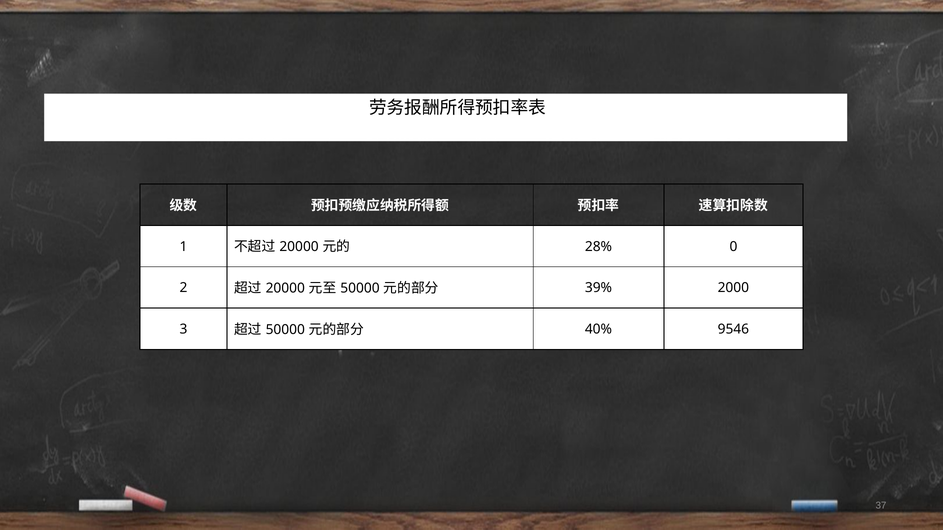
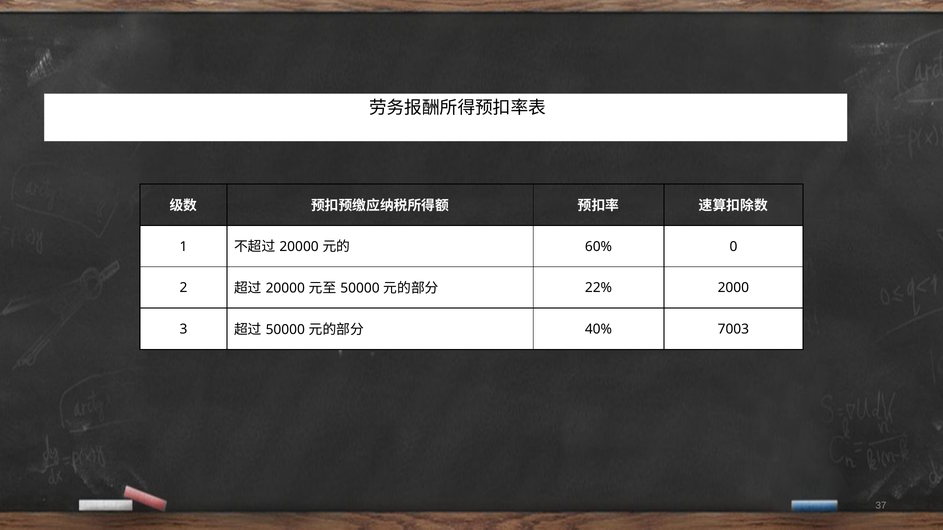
28%: 28% -> 60% (598, 247)
39%: 39% -> 22% (598, 288)
9546: 9546 -> 7003 (733, 330)
